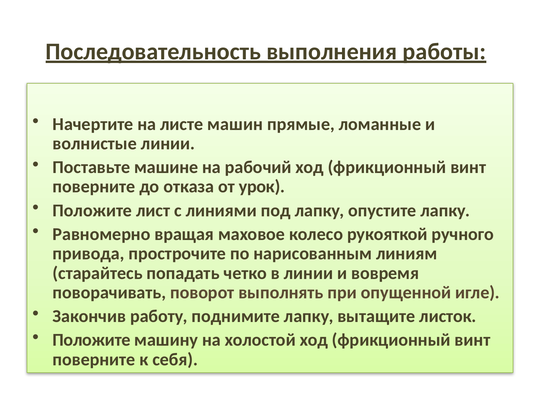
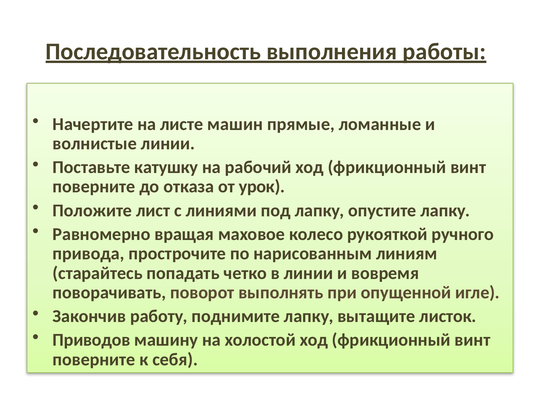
машине: машине -> катушку (166, 167)
Положите: Положите -> Приводов (91, 340)
